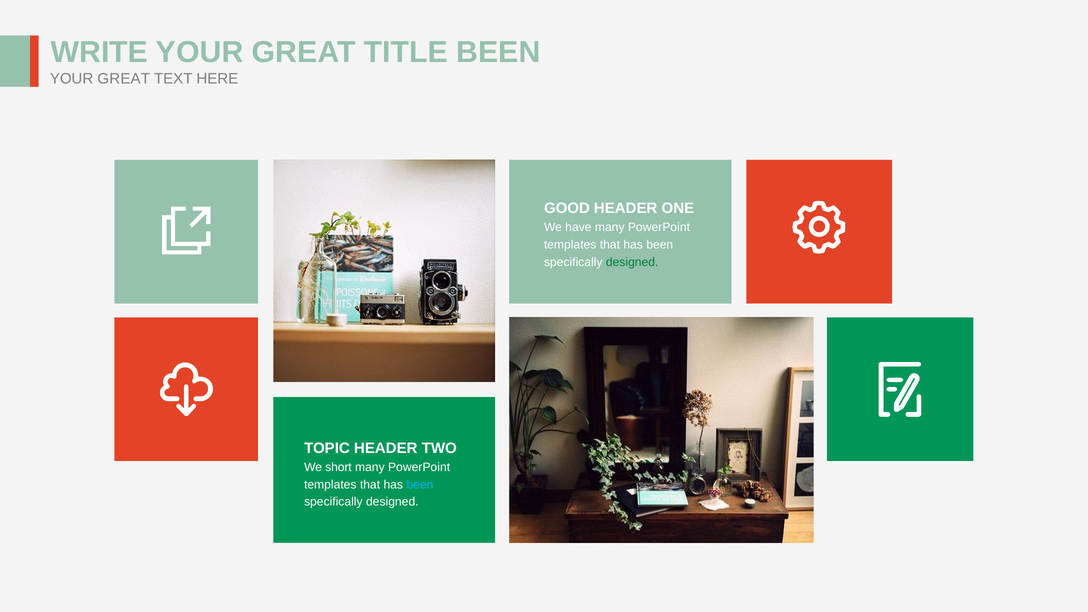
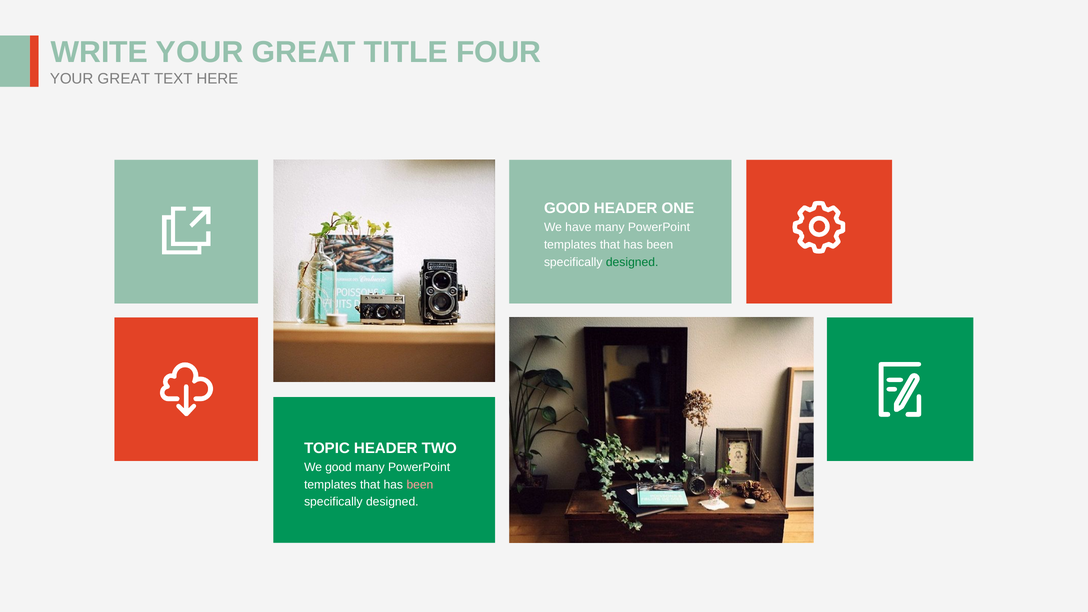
TITLE BEEN: BEEN -> FOUR (499, 52)
We short: short -> good (339, 467)
been colour: light blue -> pink (420, 484)
